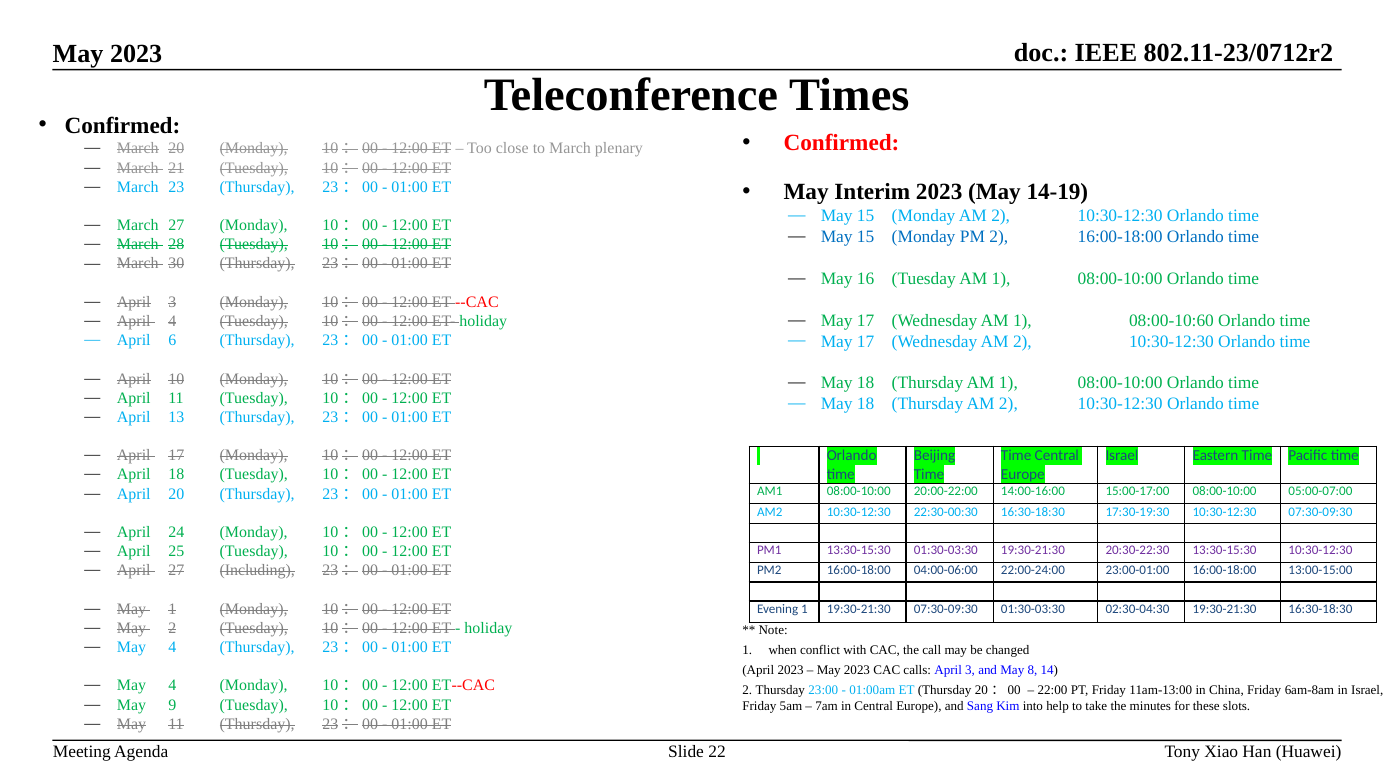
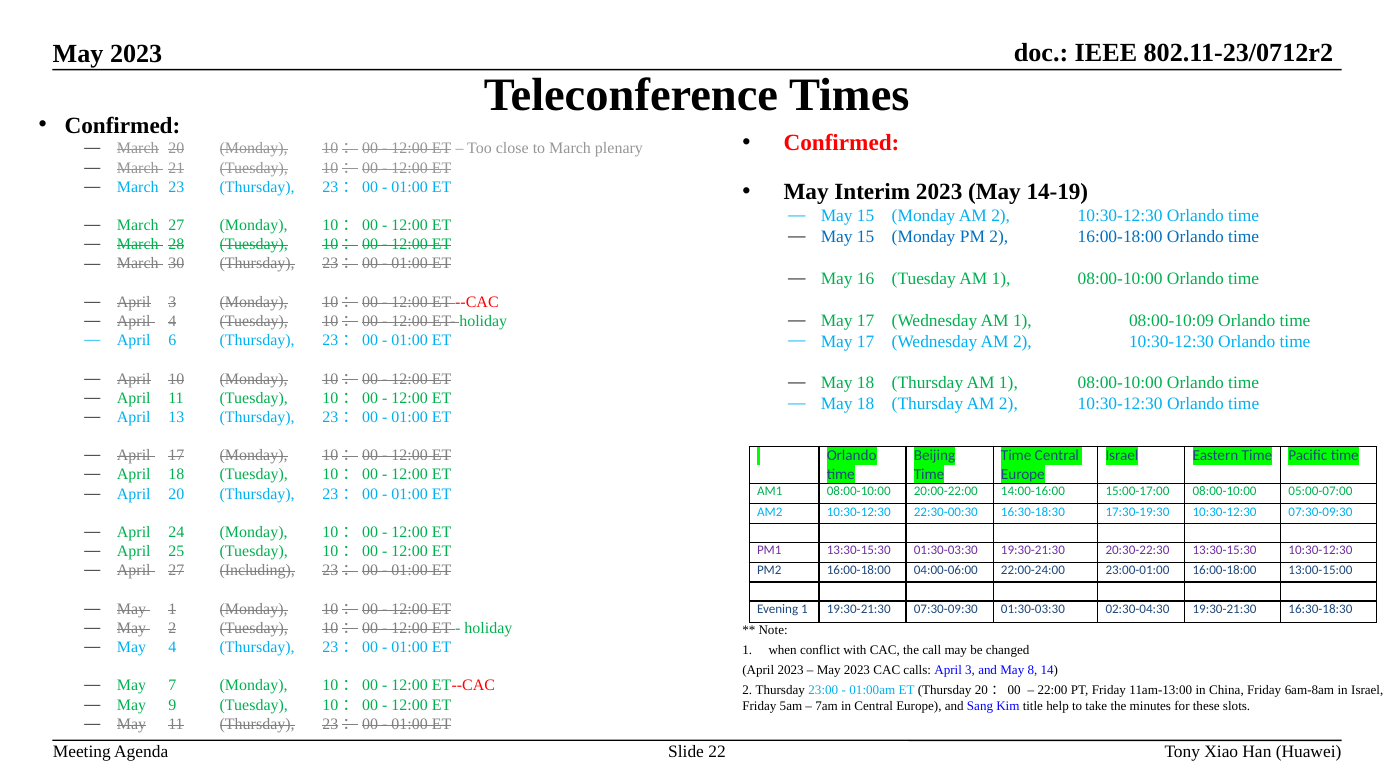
08:00-10:60: 08:00-10:60 -> 08:00-10:09 (1171, 320)
4: 4 -> 7 (172, 686)
into: into -> title (1033, 706)
